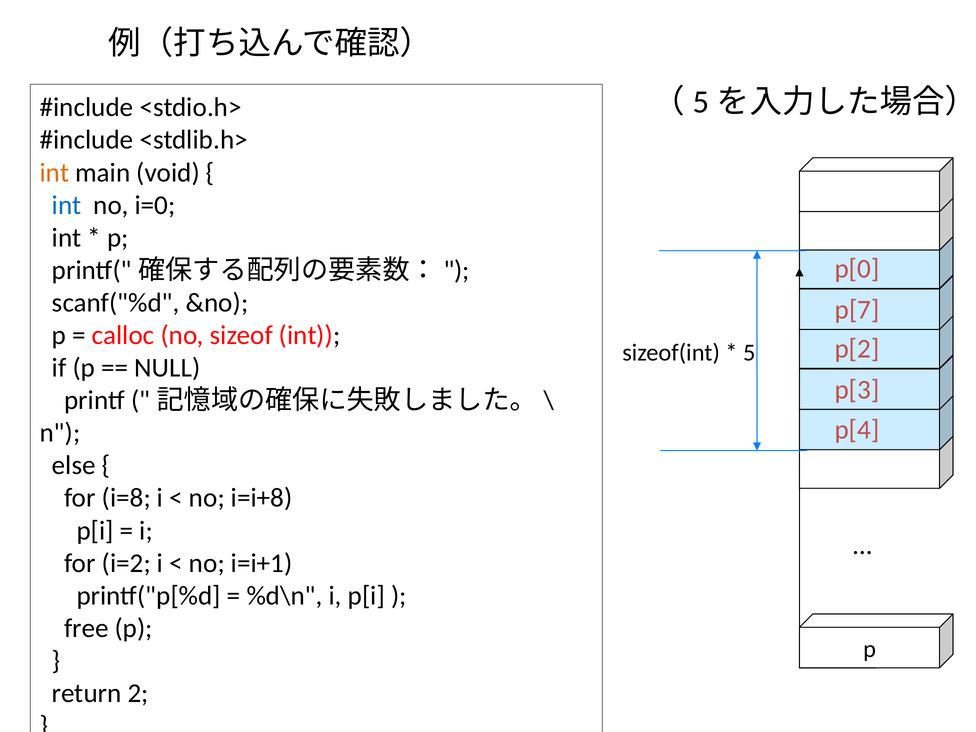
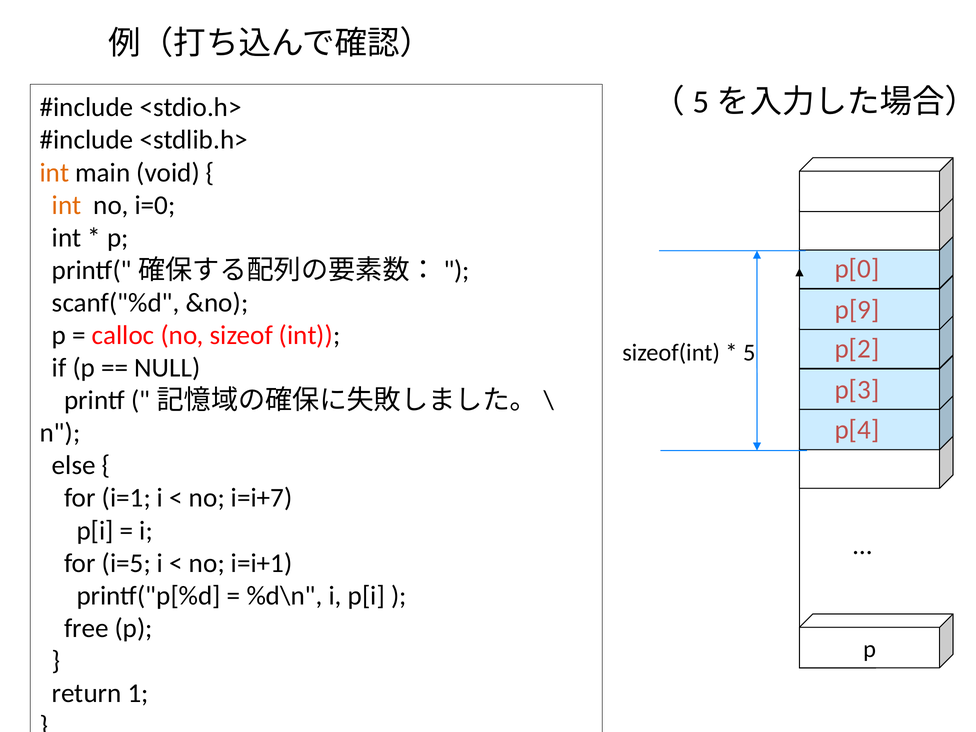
int colour: blue -> orange (67, 205)
p[7: p[7 -> p[9 (857, 310)
i=8: i=8 -> i=1 (126, 498)
i=i+8: i=i+8 -> i=i+7 (262, 498)
i=2: i=2 -> i=5 (126, 563)
2: 2 -> 1 (138, 693)
